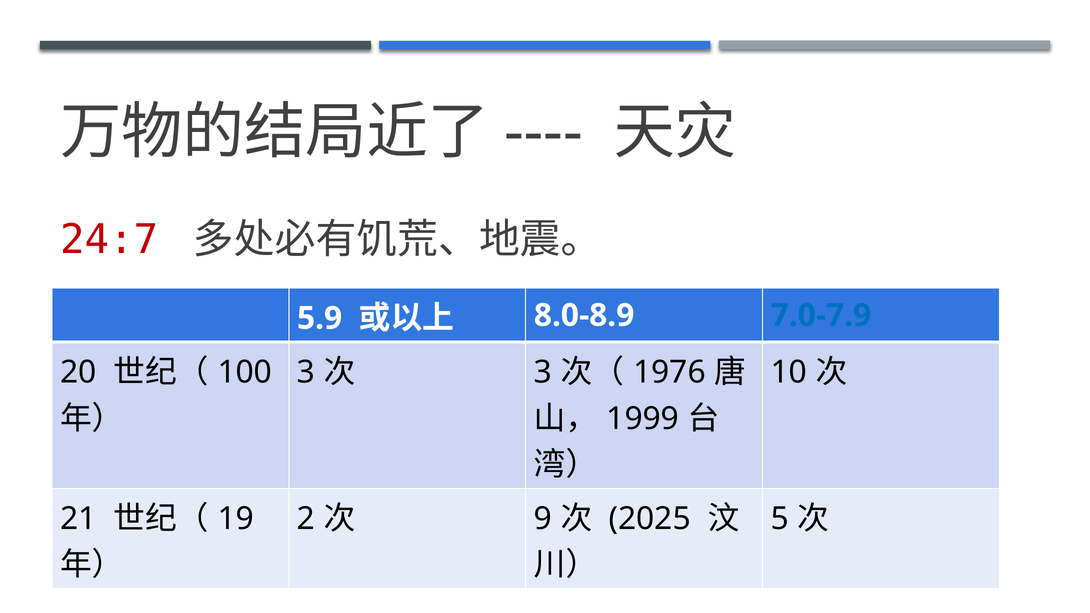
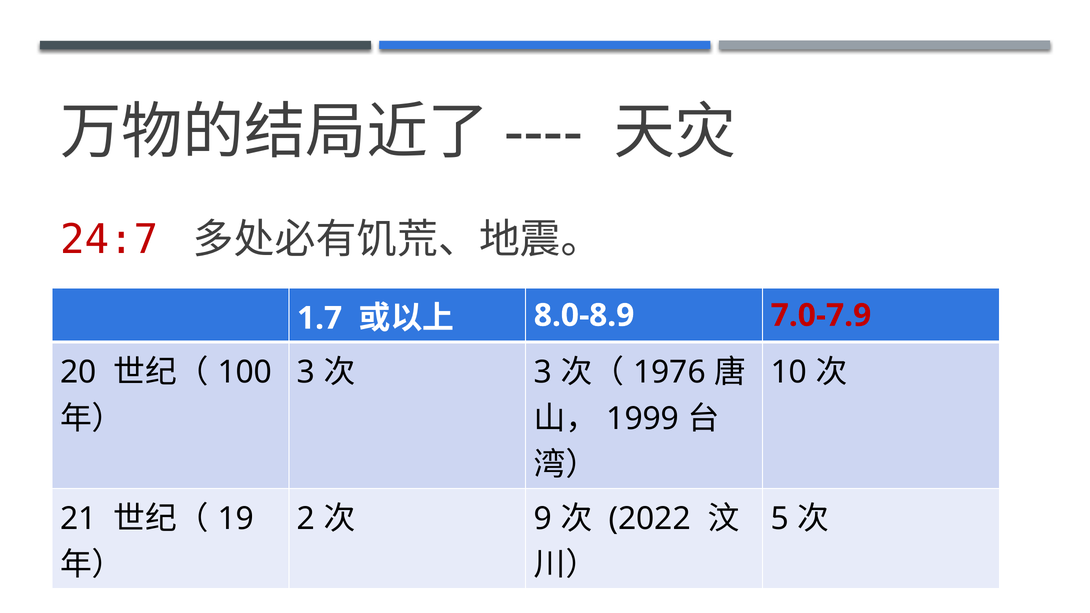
5.9: 5.9 -> 1.7 (320, 318)
7.0-7.9 colour: blue -> red (821, 315)
2025: 2025 -> 2022 (650, 519)
